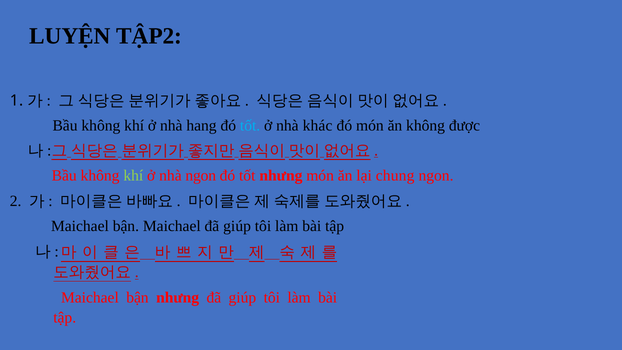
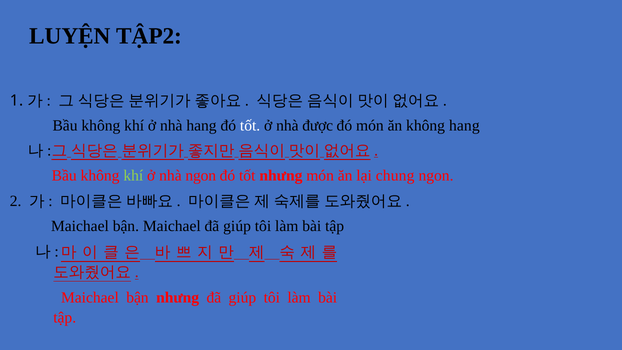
tốt colour: light blue -> white (250, 126)
khác: khác -> được (318, 126)
không được: được -> hang (464, 126)
